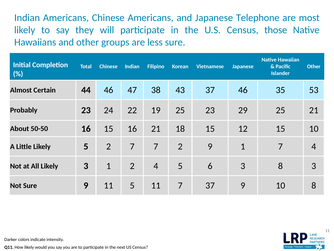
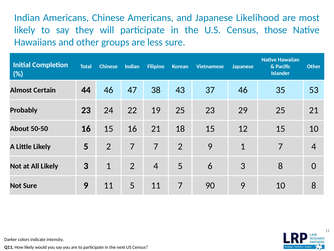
Telephone: Telephone -> Likelihood (258, 18)
8 3: 3 -> 0 (314, 166)
7 37: 37 -> 90 (210, 185)
